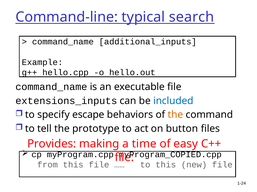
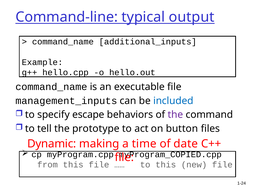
search: search -> output (192, 17)
extensions_inputs: extensions_inputs -> management_inputs (66, 101)
the colour: orange -> purple (175, 115)
Provides: Provides -> Dynamic (52, 144)
easy: easy -> date (186, 144)
